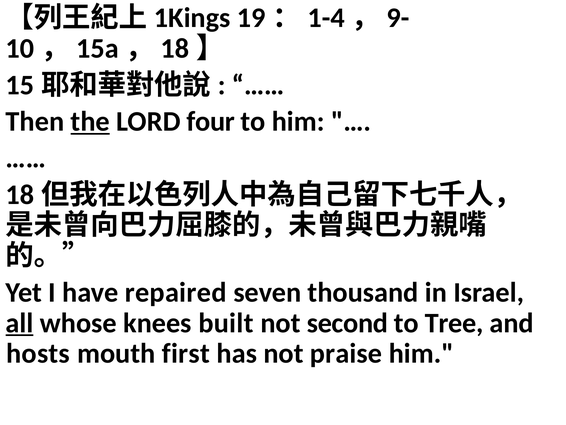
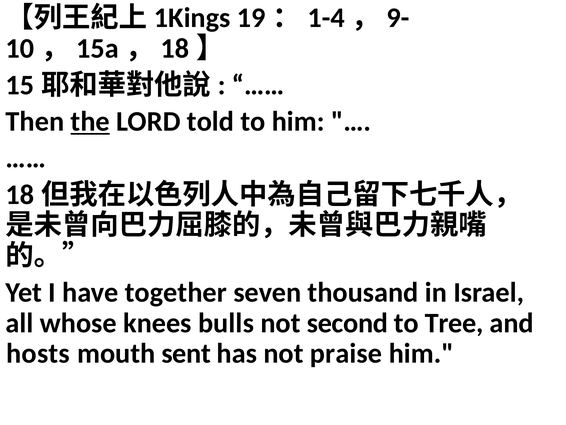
four: four -> told (211, 121)
repaired: repaired -> together (176, 292)
all underline: present -> none (20, 323)
built: built -> bulls (226, 323)
first: first -> sent (186, 353)
